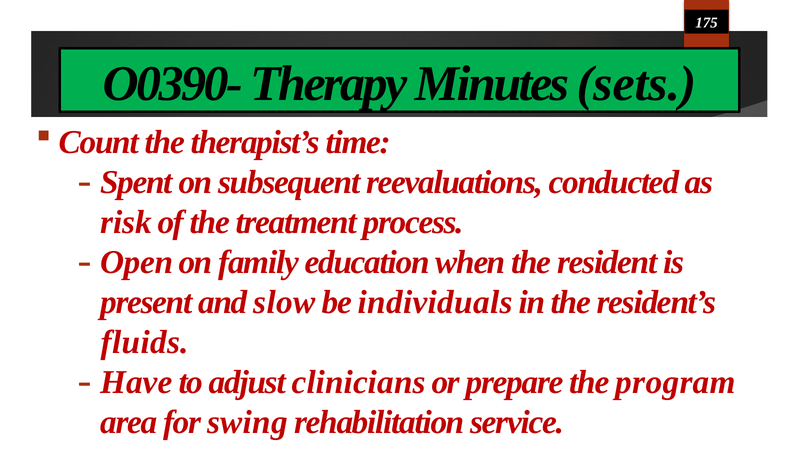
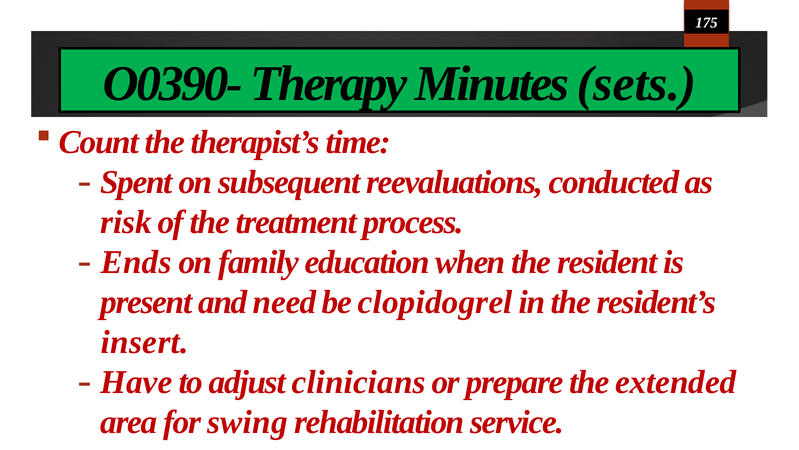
Open: Open -> Ends (136, 262)
slow: slow -> need (285, 302)
individuals: individuals -> clopidogrel (435, 302)
fluids: fluids -> insert (145, 342)
program: program -> extended (676, 382)
